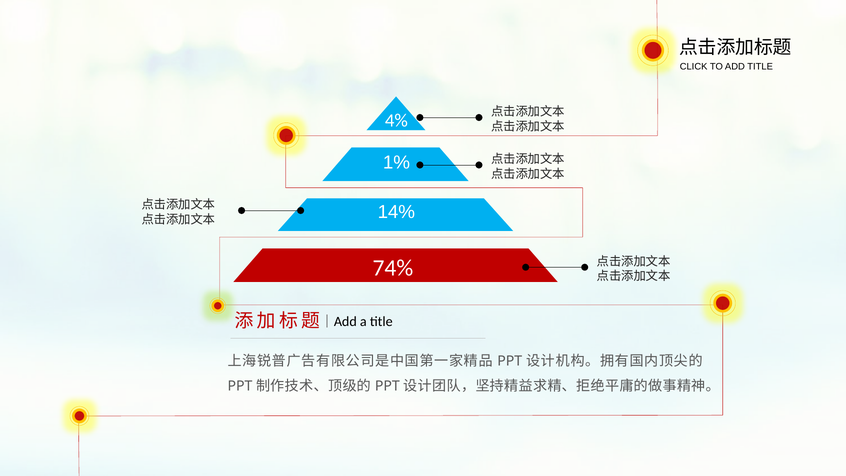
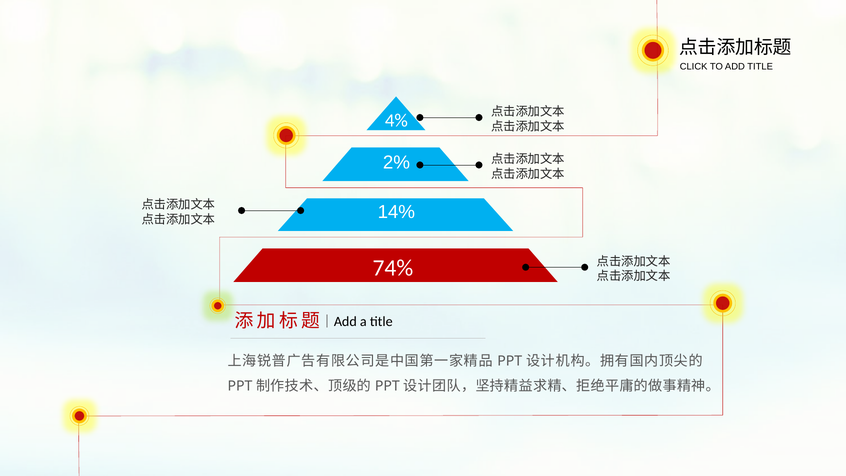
1%: 1% -> 2% (396, 163)
